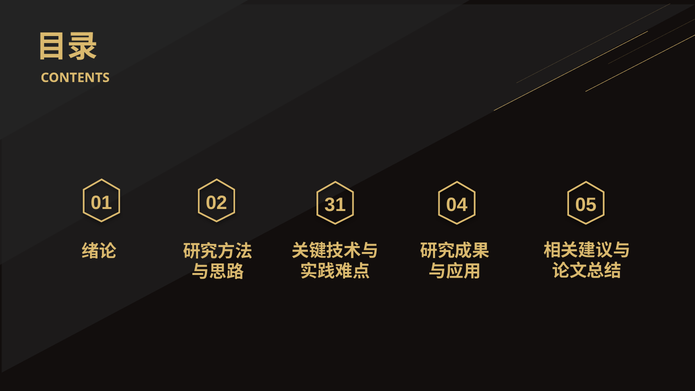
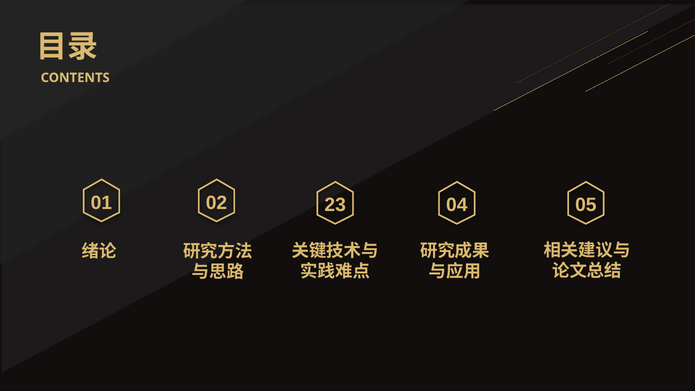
31: 31 -> 23 (335, 205)
